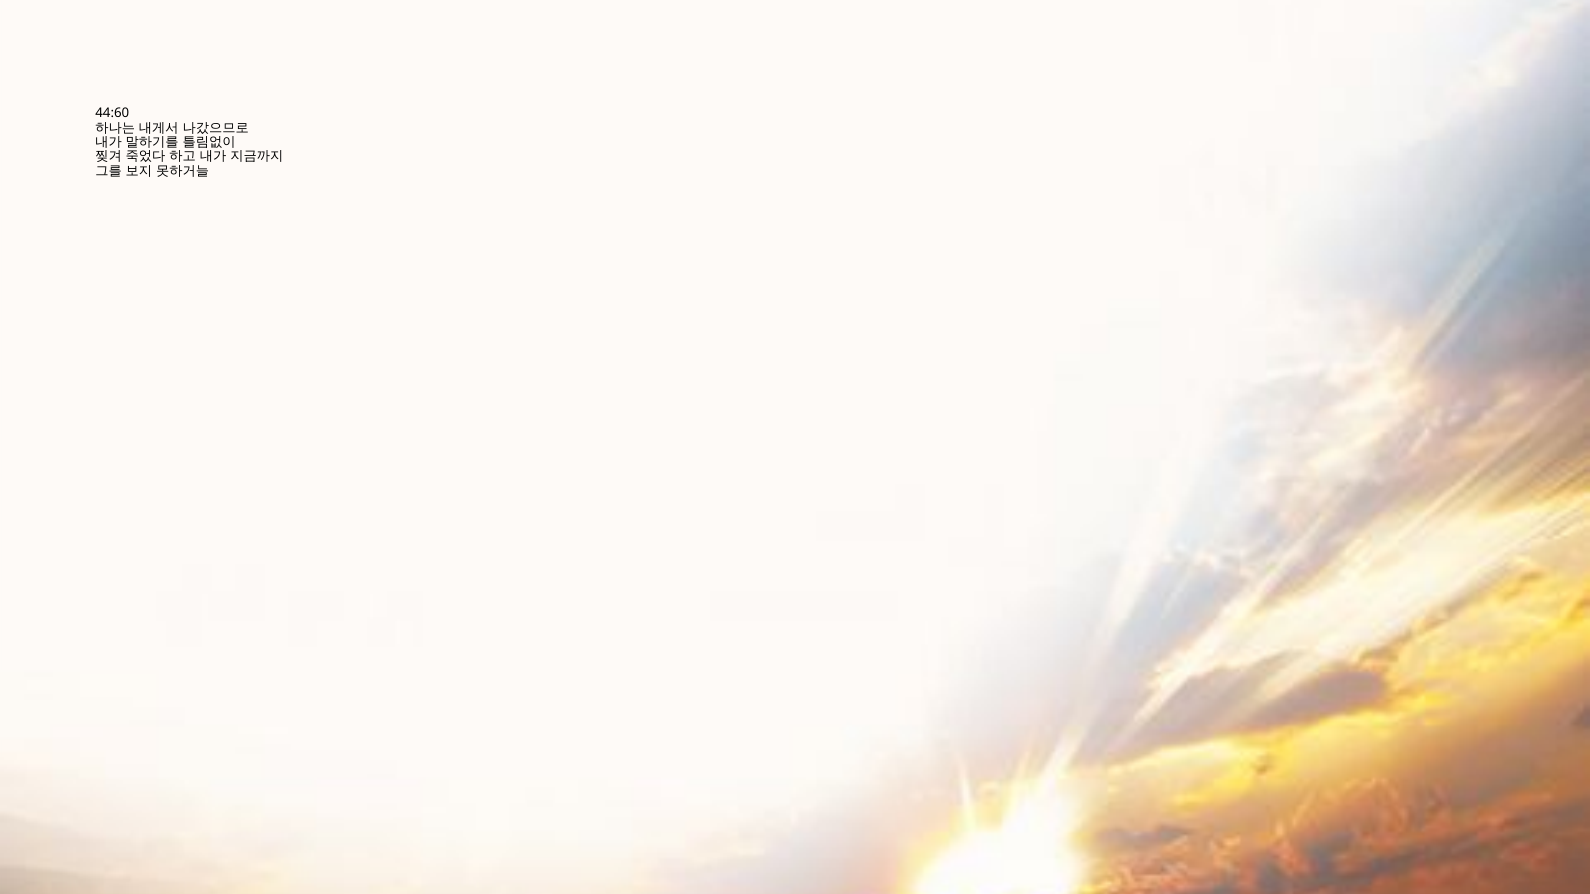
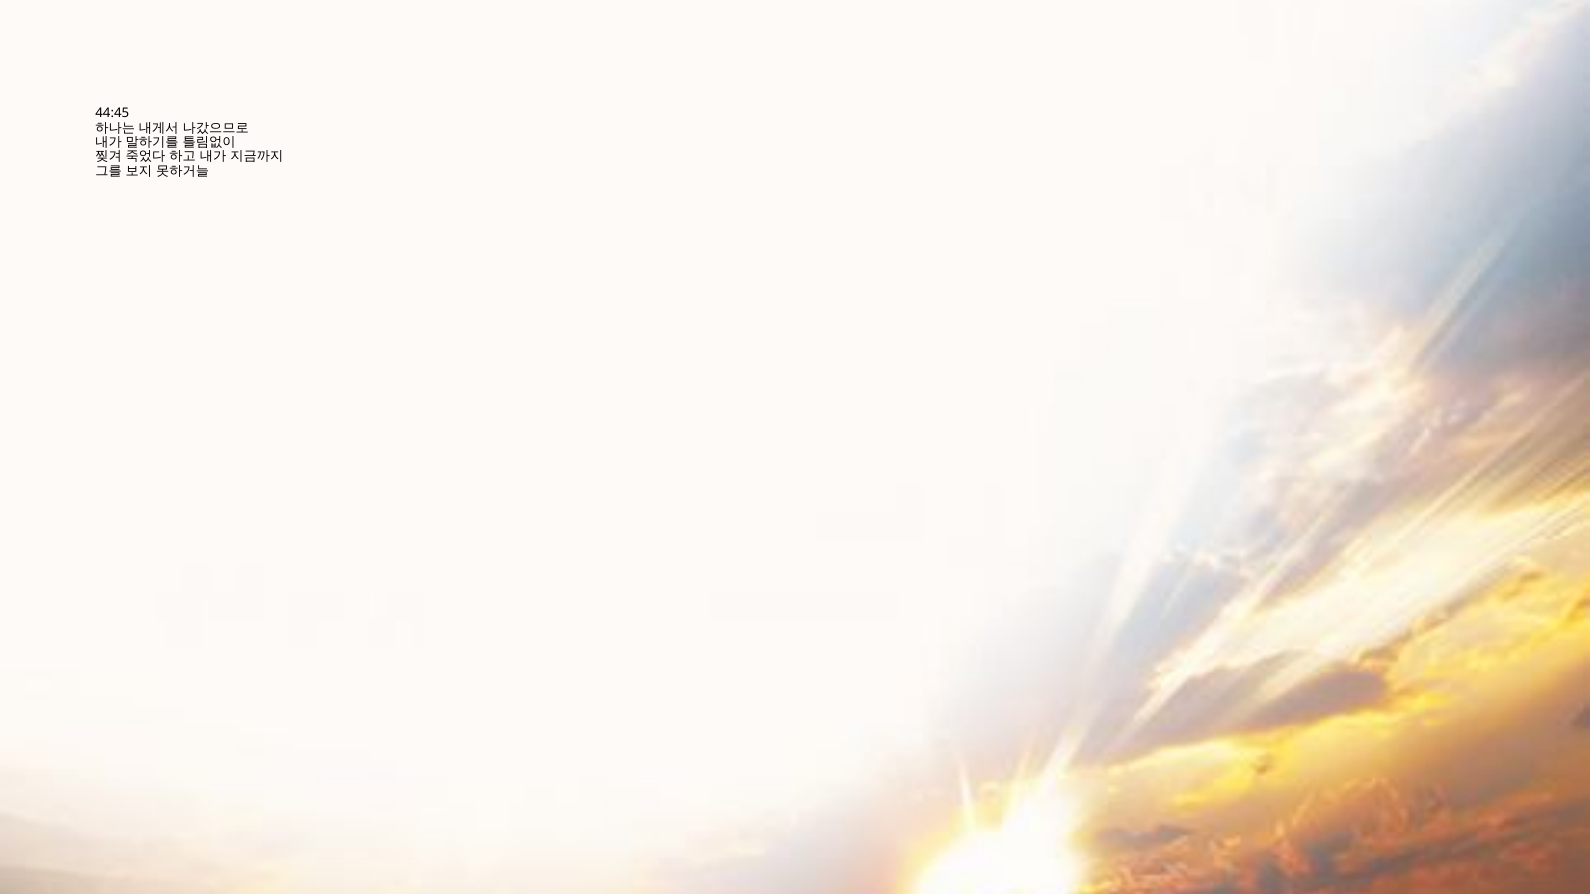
44:60: 44:60 -> 44:45 (112, 114)
